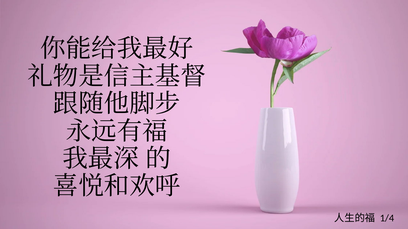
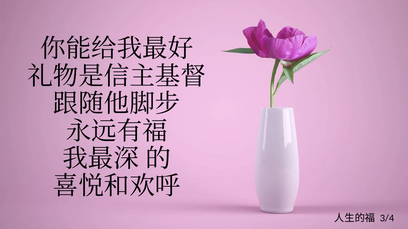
1/4: 1/4 -> 3/4 (387, 219)
